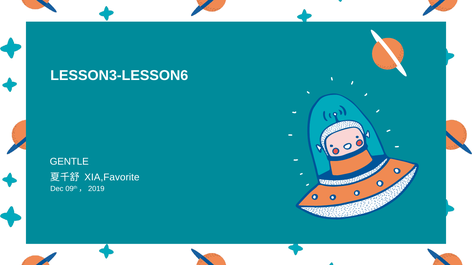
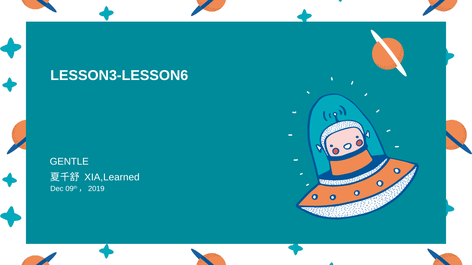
XIA,Favorite: XIA,Favorite -> XIA,Learned (112, 178)
